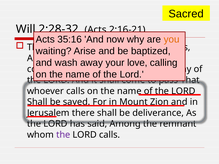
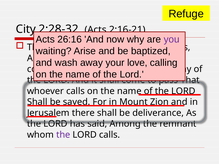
Sacred: Sacred -> Refuge (186, 14)
Will: Will -> City (26, 29)
35:16: 35:16 -> 26:16 (70, 39)
you colour: orange -> purple (172, 39)
